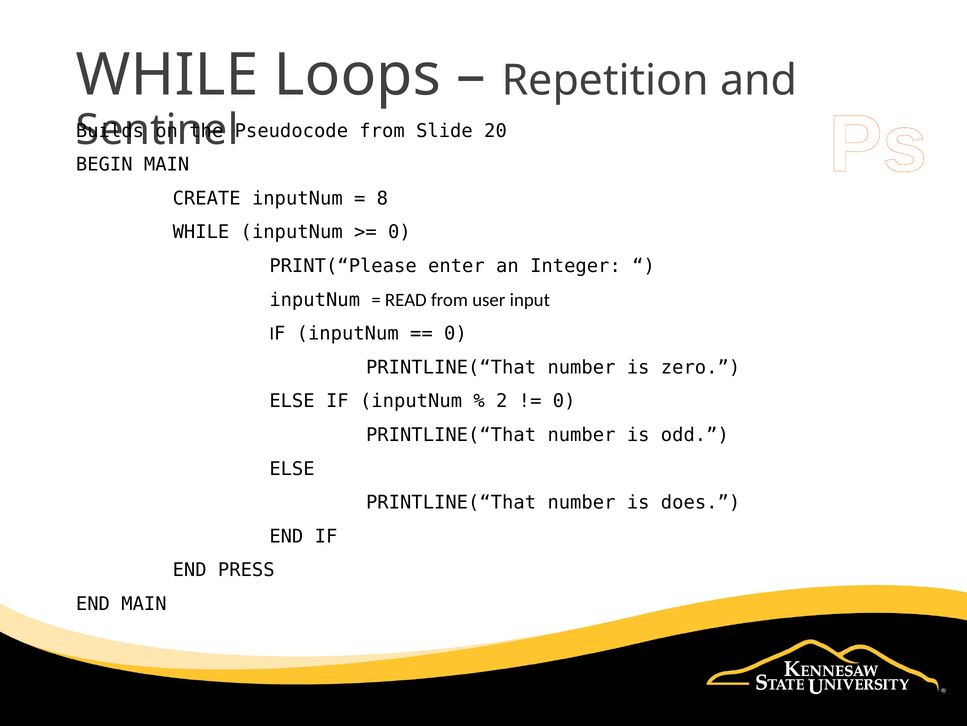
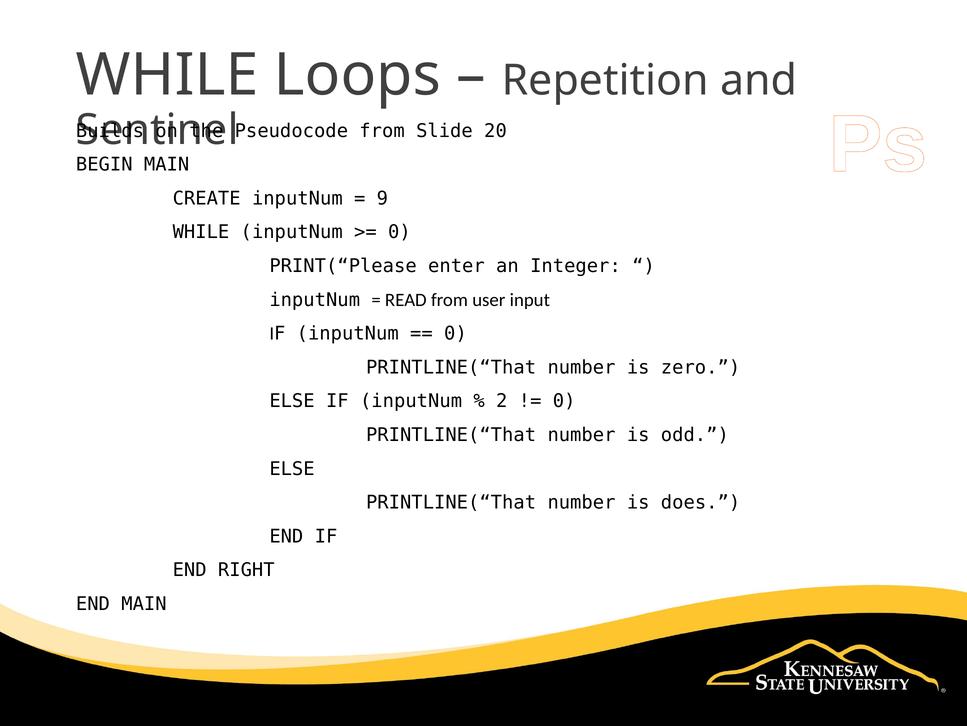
8: 8 -> 9 (382, 198)
PRESS: PRESS -> RIGHT (246, 570)
